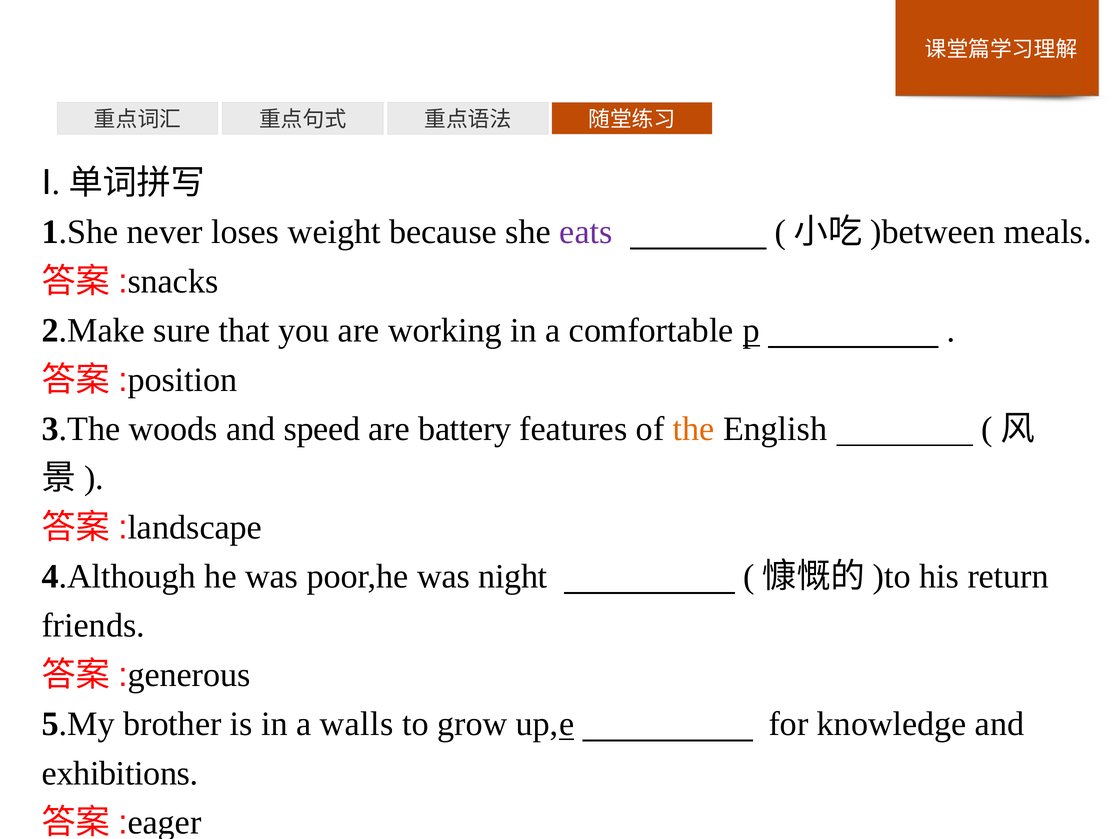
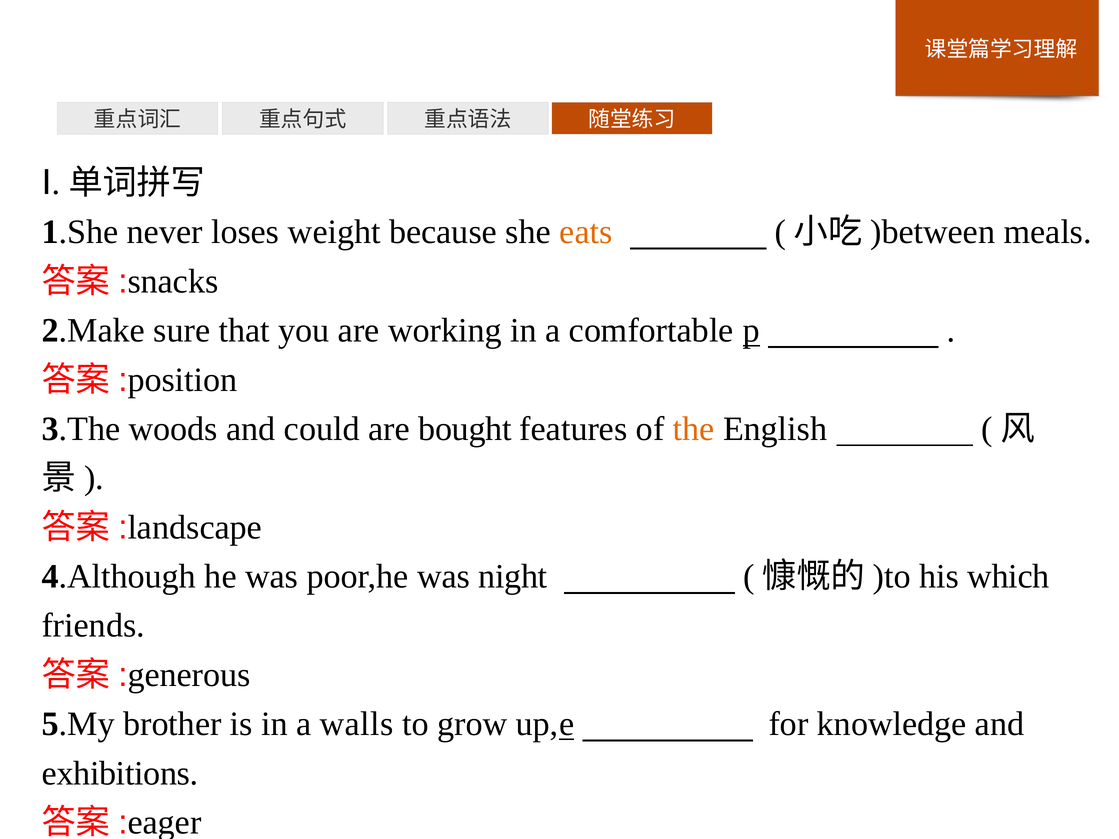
eats colour: purple -> orange (586, 232)
speed: speed -> could (322, 429)
battery: battery -> bought (465, 429)
return: return -> which (1008, 577)
